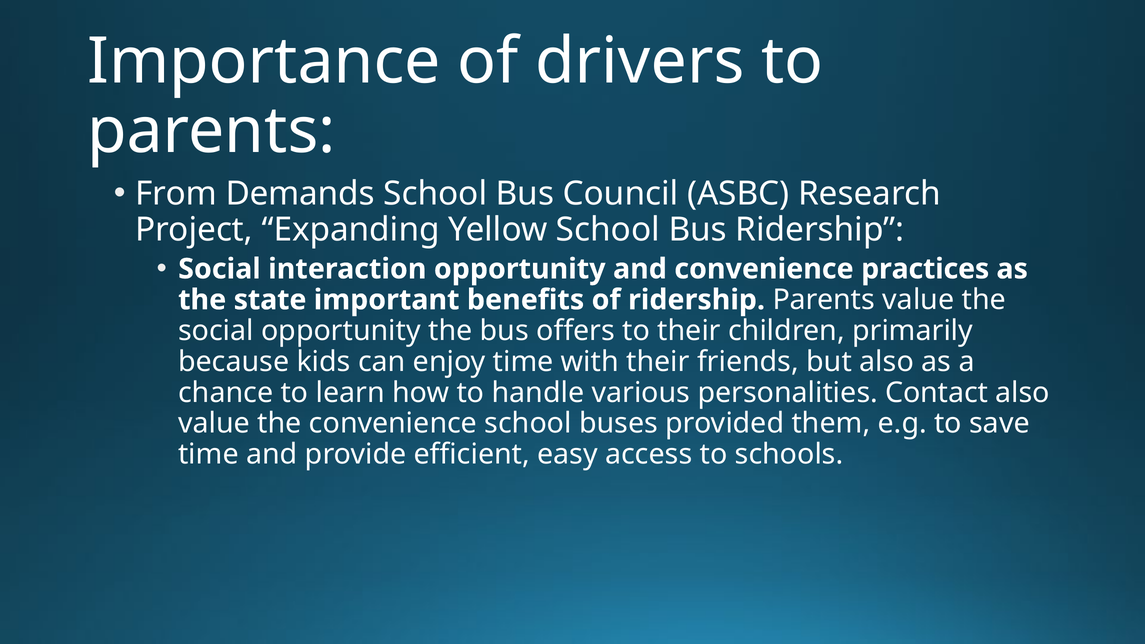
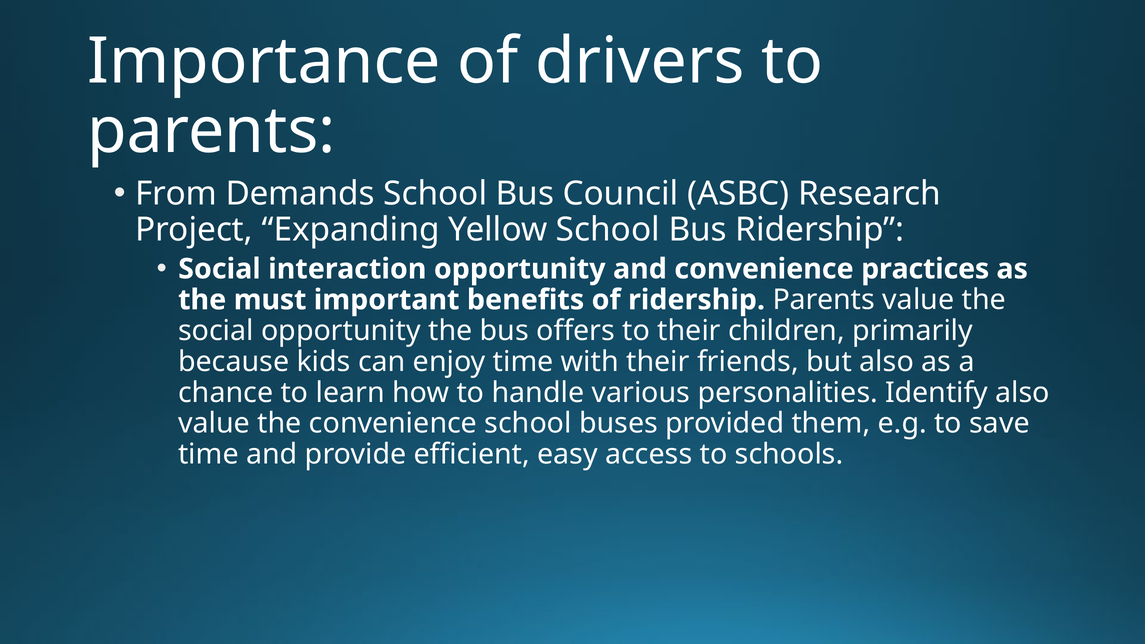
state: state -> must (270, 300)
Contact: Contact -> Identify (937, 393)
